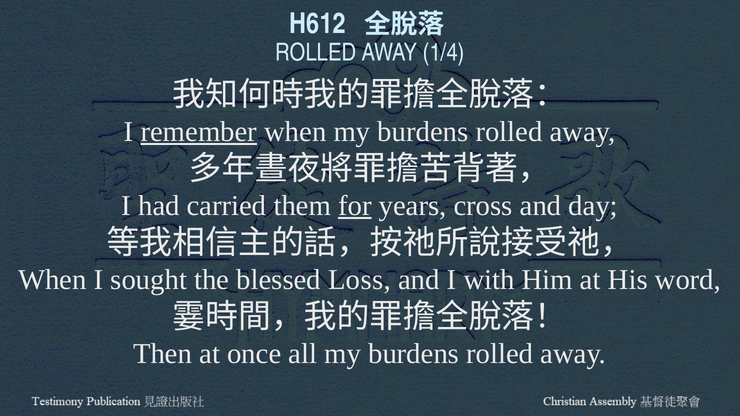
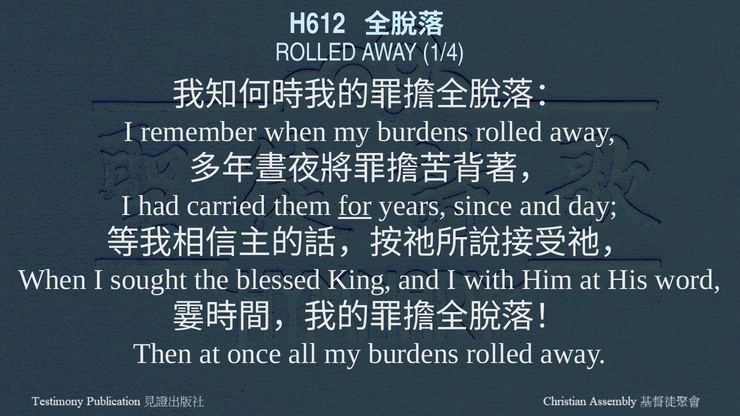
remember underline: present -> none (199, 132)
cross: cross -> since (483, 206)
Loss: Loss -> King (360, 280)
